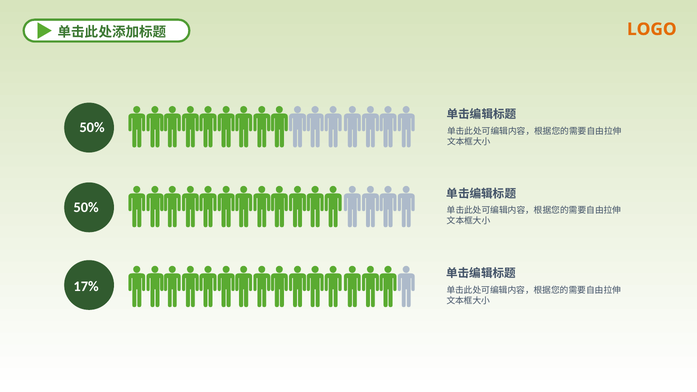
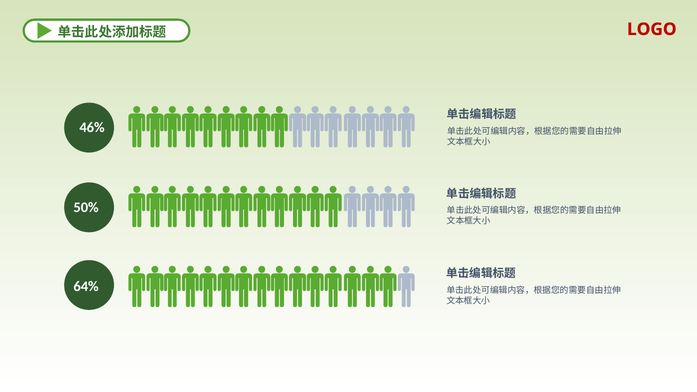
LOGO colour: orange -> red (652, 29)
50%: 50% -> 46% (92, 128)
17%: 17% -> 64% (86, 286)
